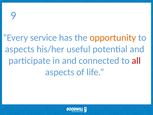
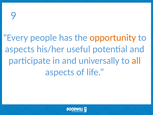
service: service -> people (44, 38)
connected: connected -> universally (99, 60)
all colour: red -> orange (136, 60)
